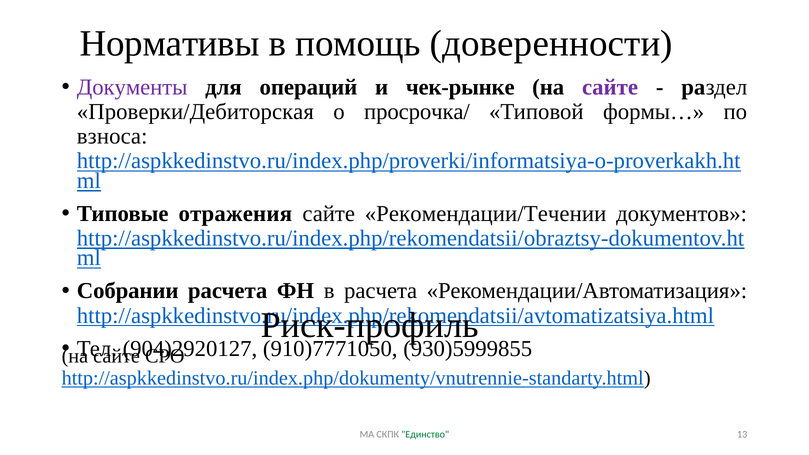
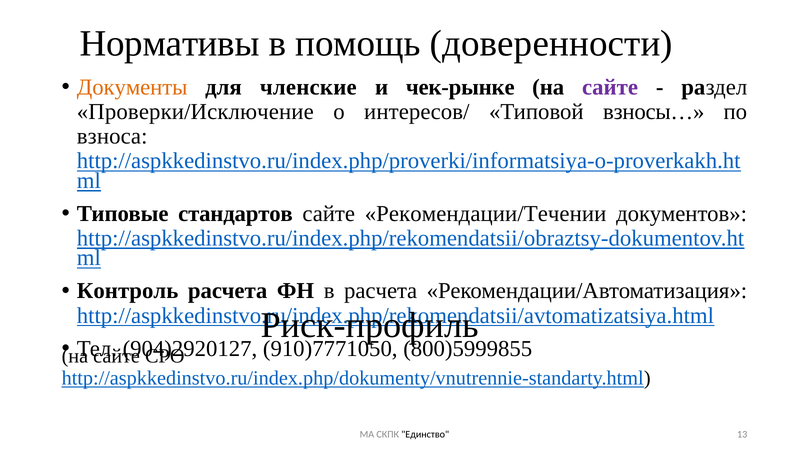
Документы colour: purple -> orange (132, 87)
операций: операций -> членские (308, 87)
Проверки/Дебиторская: Проверки/Дебиторская -> Проверки/Исключение (195, 112)
просрочка/: просрочка/ -> интересов/ (417, 112)
формы…: формы… -> взносы… (654, 112)
отражения: отражения -> стандартов (236, 214)
Собрании: Собрании -> Контроль (128, 291)
930)5999855: 930)5999855 -> 800)5999855 (468, 349)
Единство colour: green -> black (425, 434)
